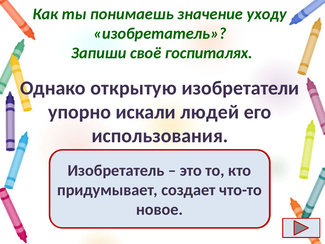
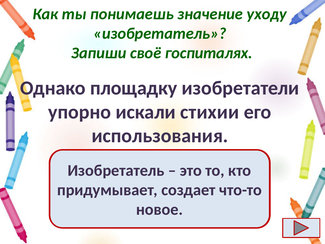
открытую: открытую -> площадку (134, 88)
людей: людей -> стихии (210, 112)
